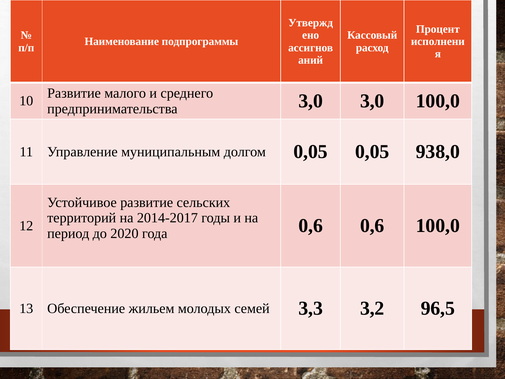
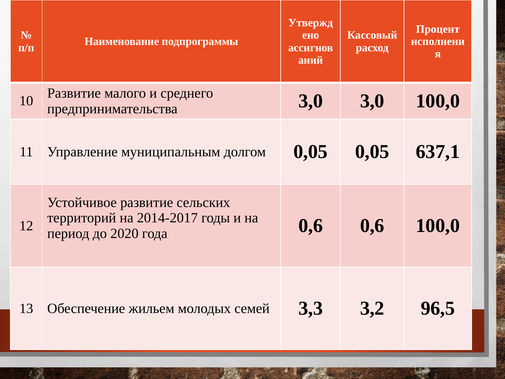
938,0: 938,0 -> 637,1 (438, 152)
